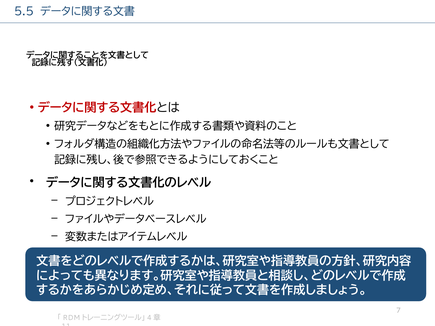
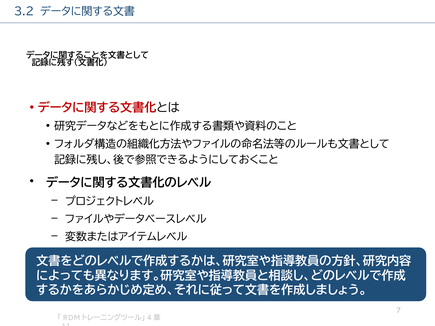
5.5: 5.5 -> 3.2 (24, 12)
